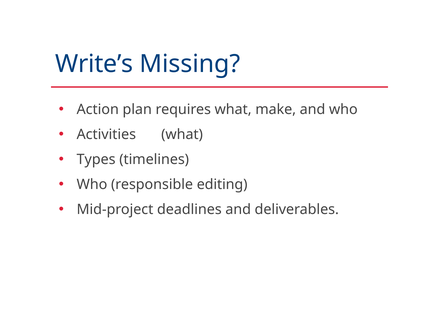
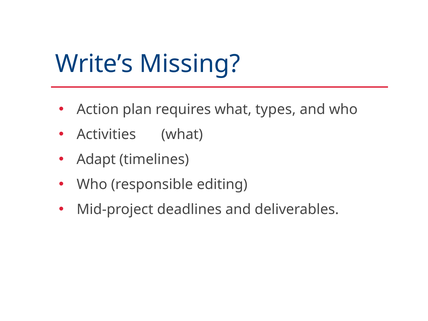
make: make -> types (276, 109)
Types: Types -> Adapt (96, 159)
